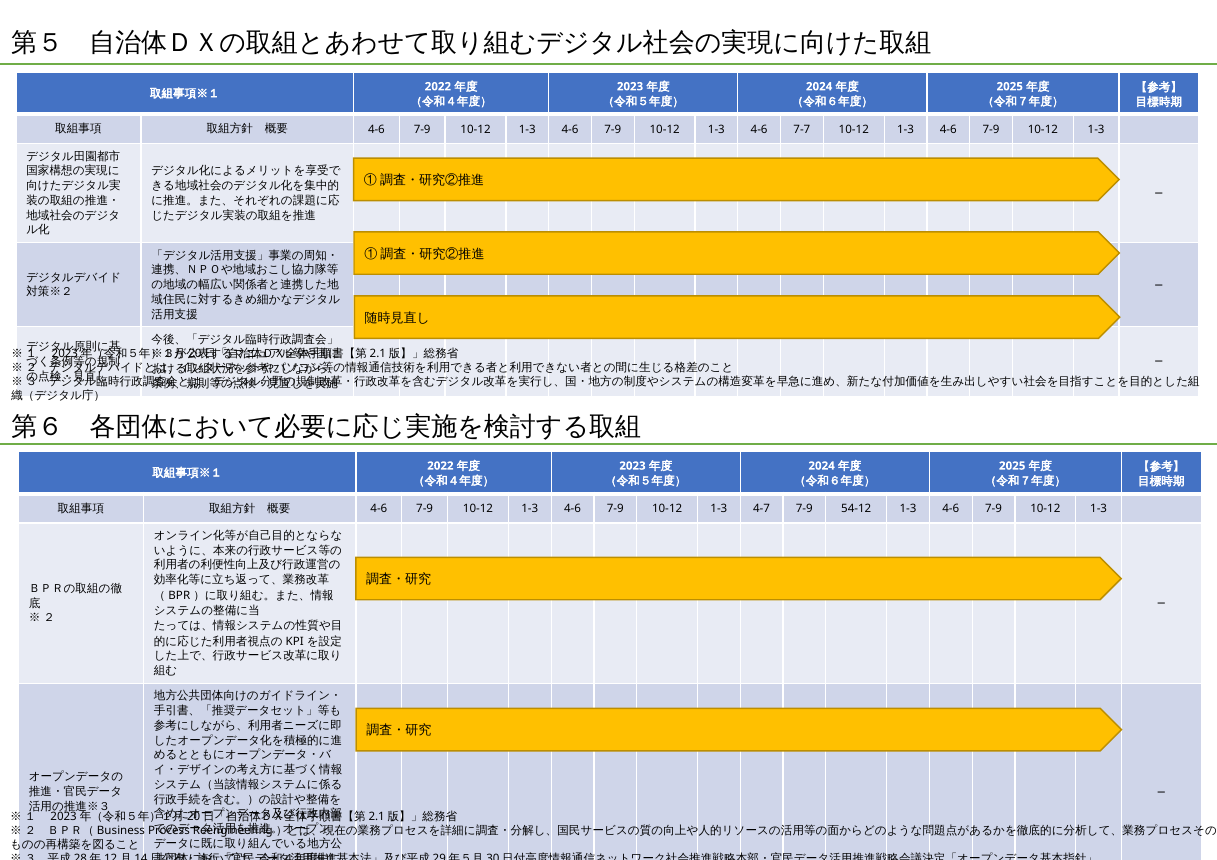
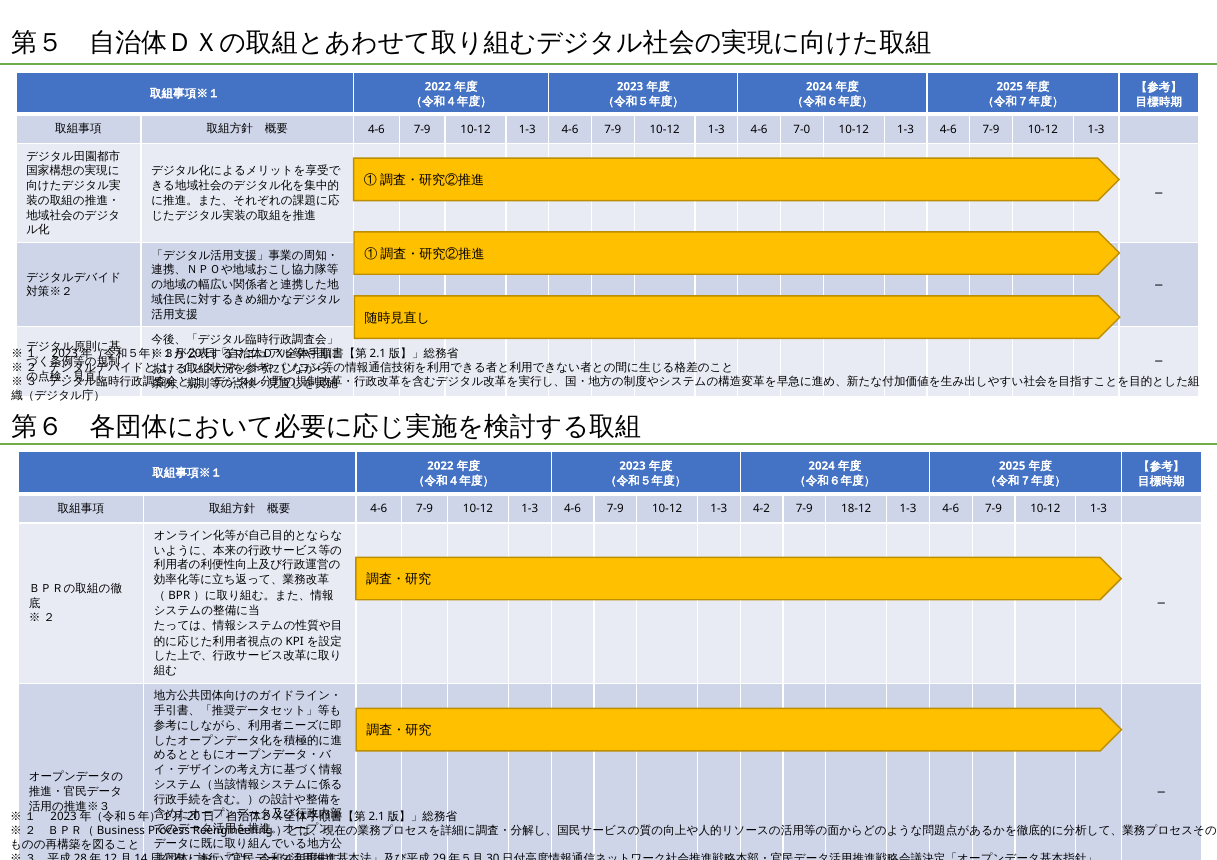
7-7: 7-7 -> 7-0 (802, 130)
4-7: 4-7 -> 4-2 (762, 509)
54-12: 54-12 -> 18-12 (856, 509)
